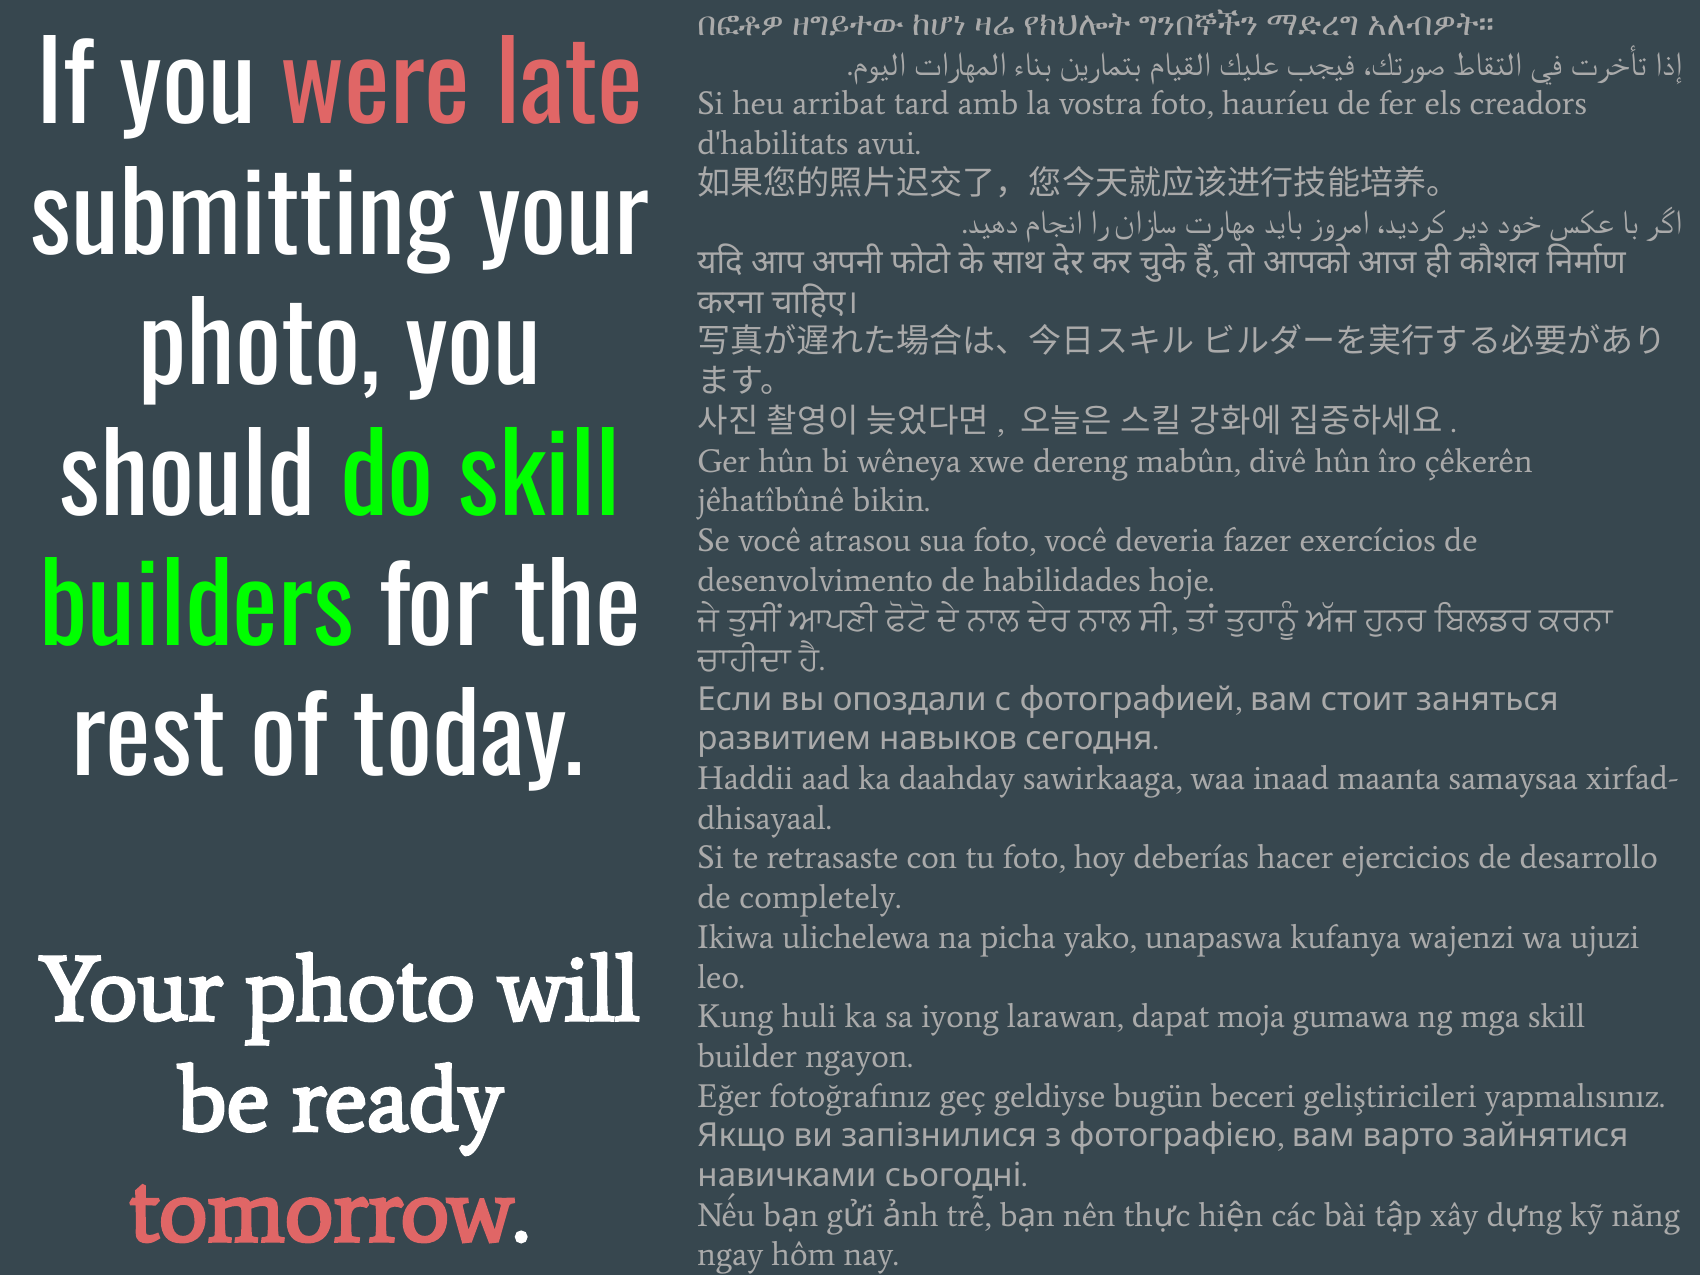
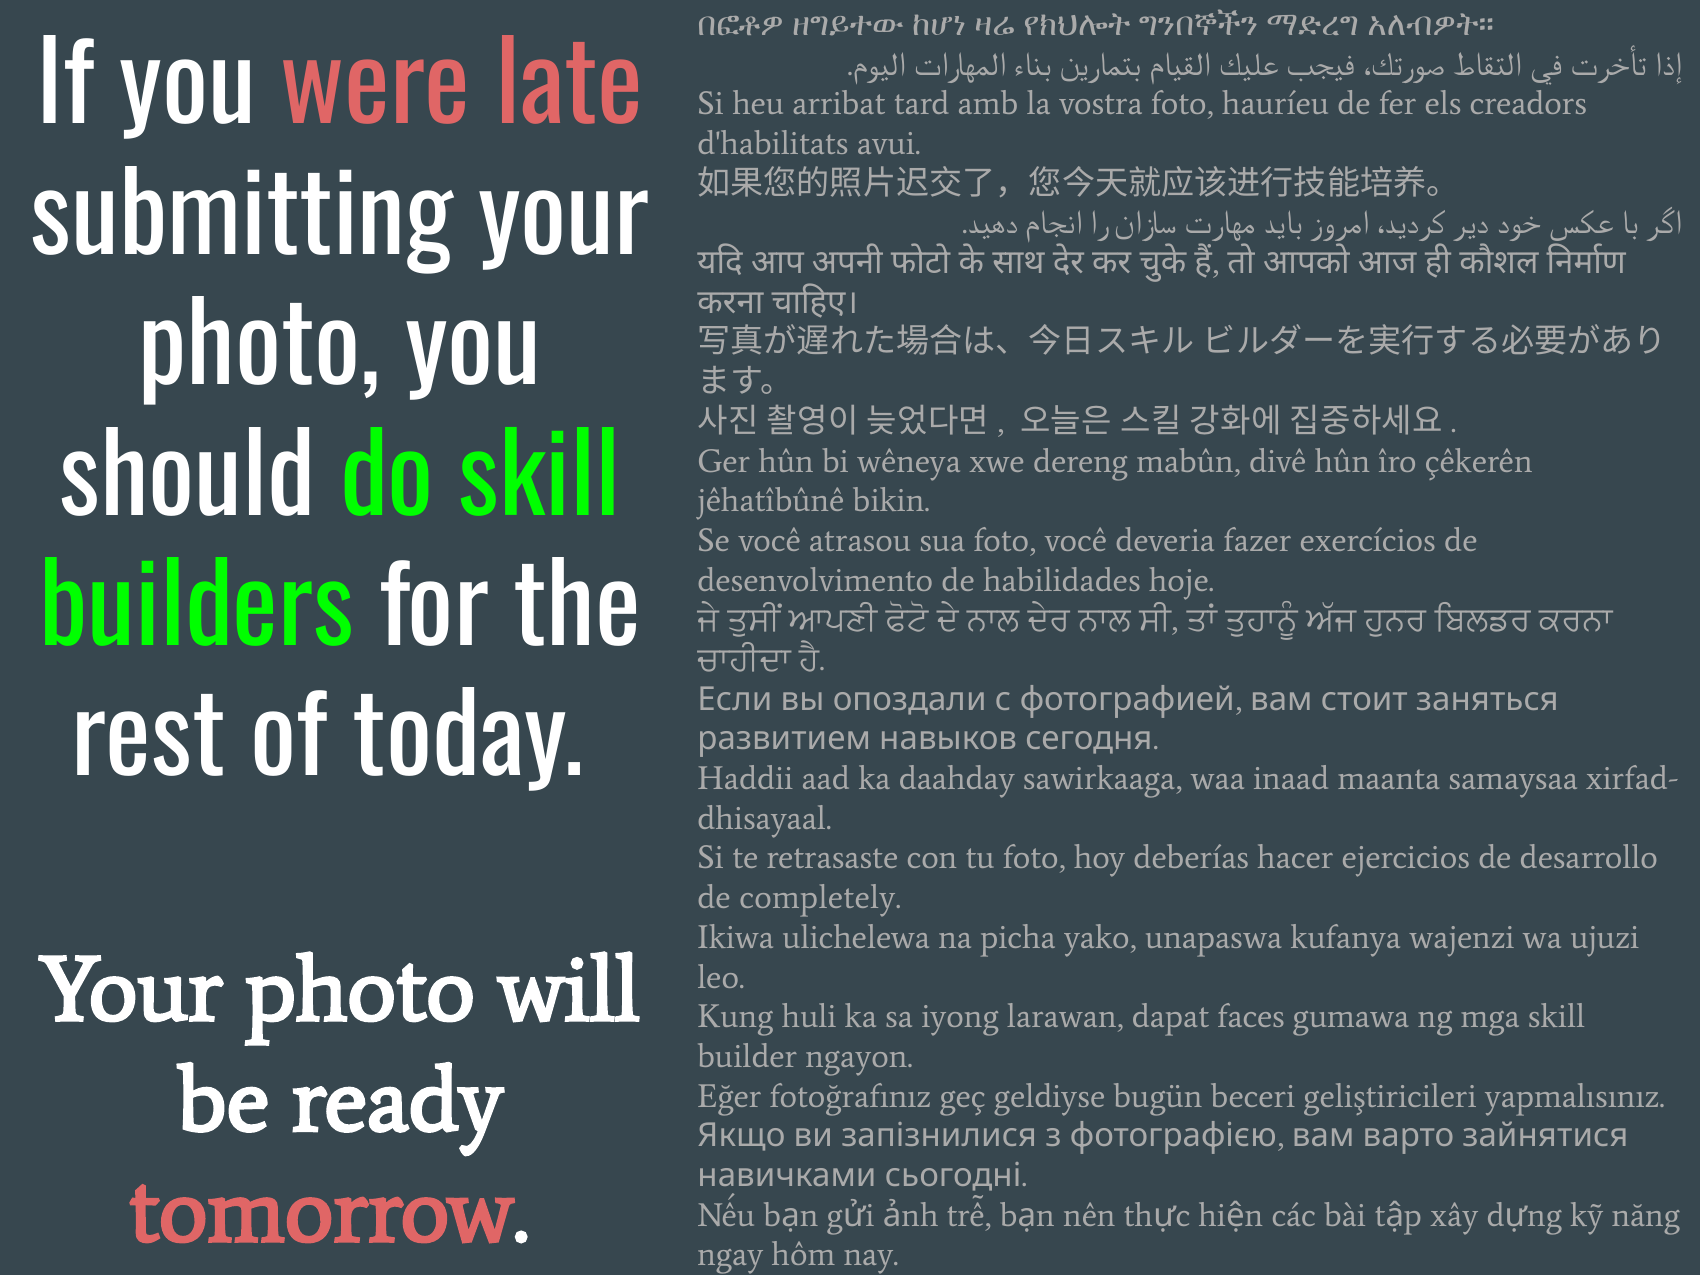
moja: moja -> faces (1251, 1017)
